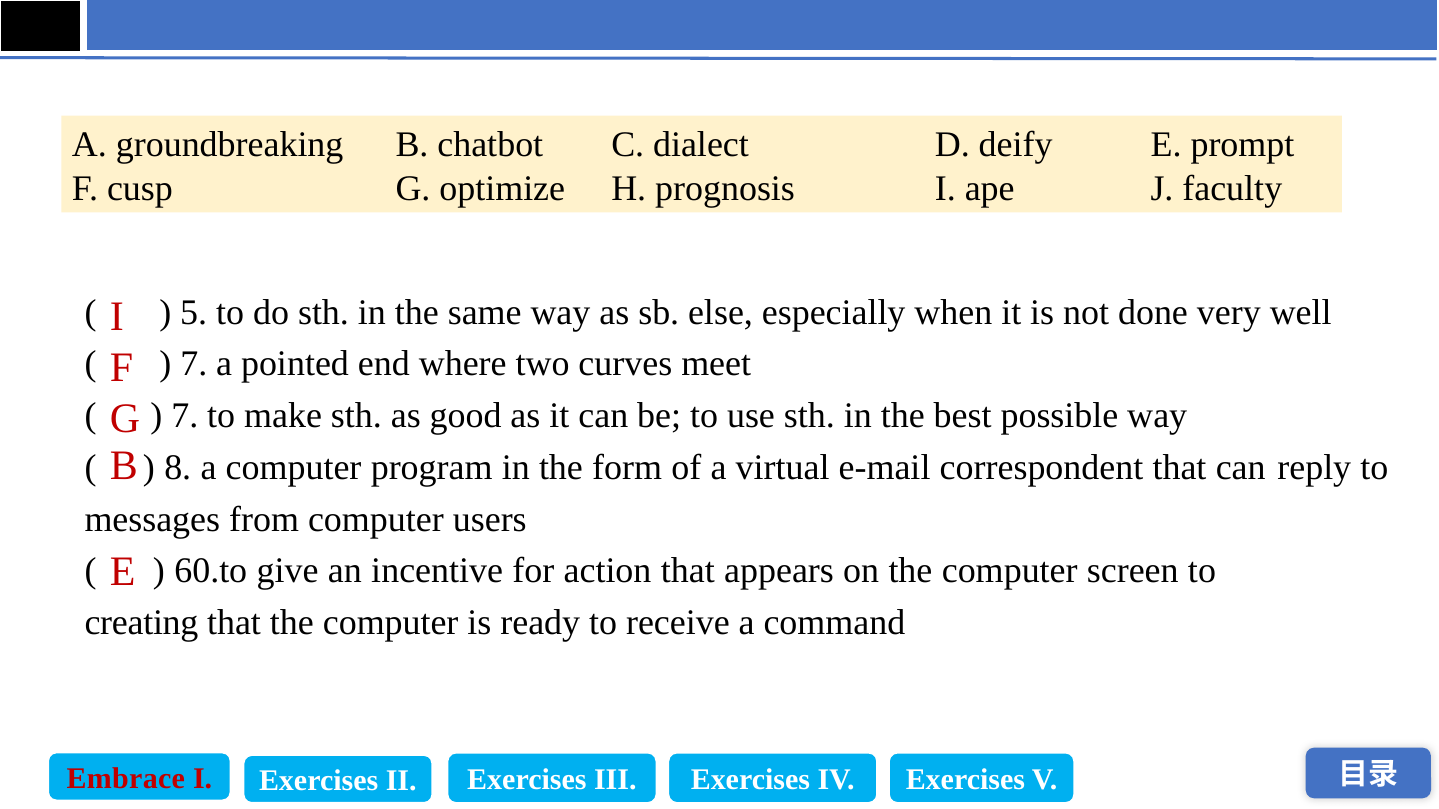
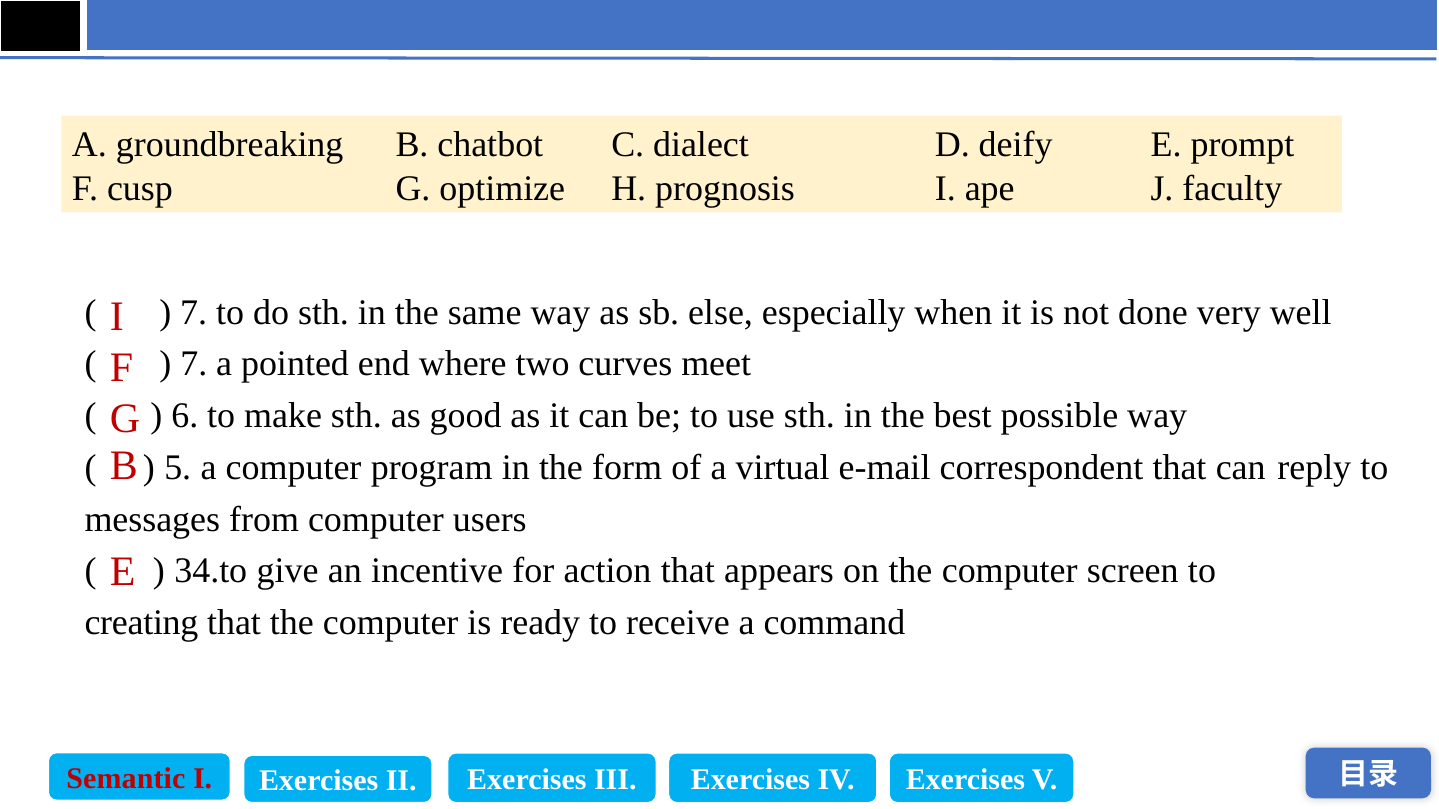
5: 5 -> 7 (194, 312)
7: 7 -> 6 (185, 416)
8: 8 -> 5 (178, 468)
60.to: 60.to -> 34.to (211, 571)
Embrace: Embrace -> Semantic (126, 779)
